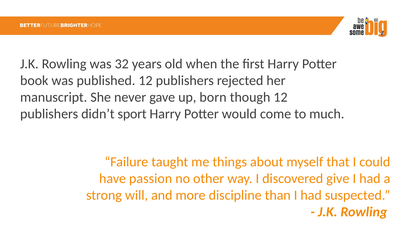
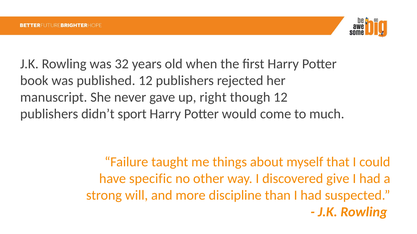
born: born -> right (213, 98)
passion: passion -> specific (151, 179)
